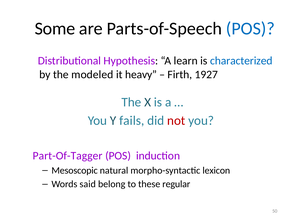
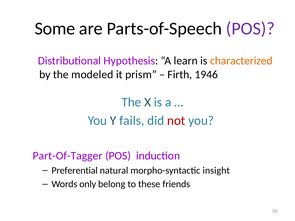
POS colour: blue -> purple (250, 29)
characterized colour: blue -> orange (241, 61)
heavy: heavy -> prism (141, 75)
1927: 1927 -> 1946 (206, 75)
Mesoscopic: Mesoscopic -> Preferential (75, 171)
lexicon: lexicon -> insight (216, 171)
said: said -> only (88, 184)
regular: regular -> friends (176, 184)
